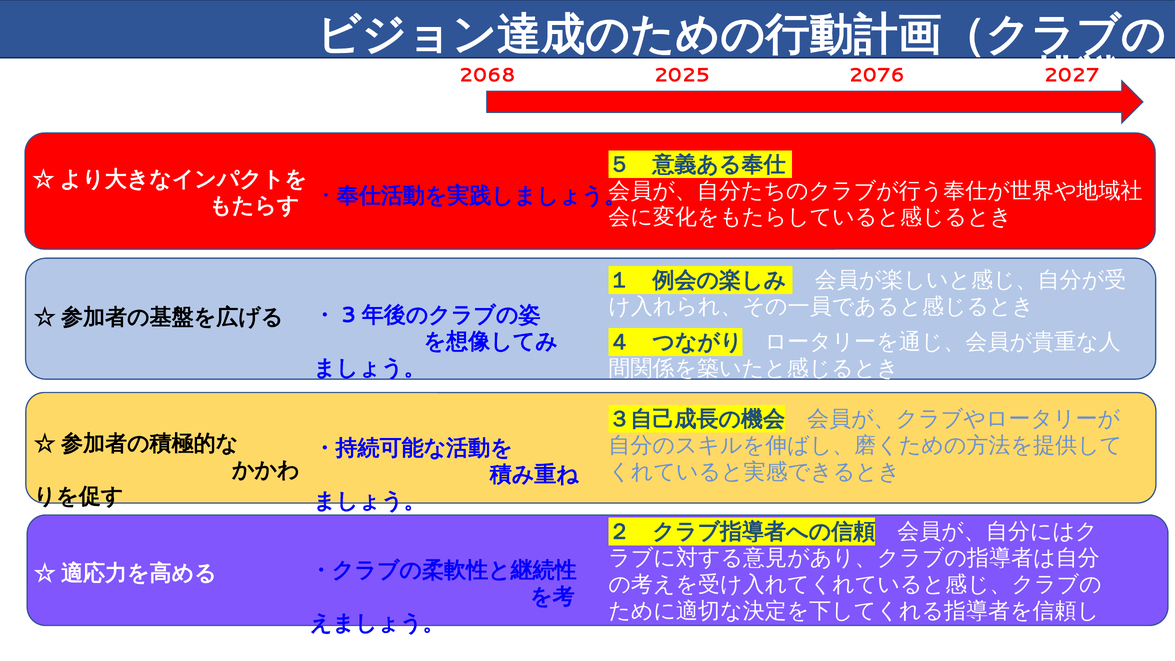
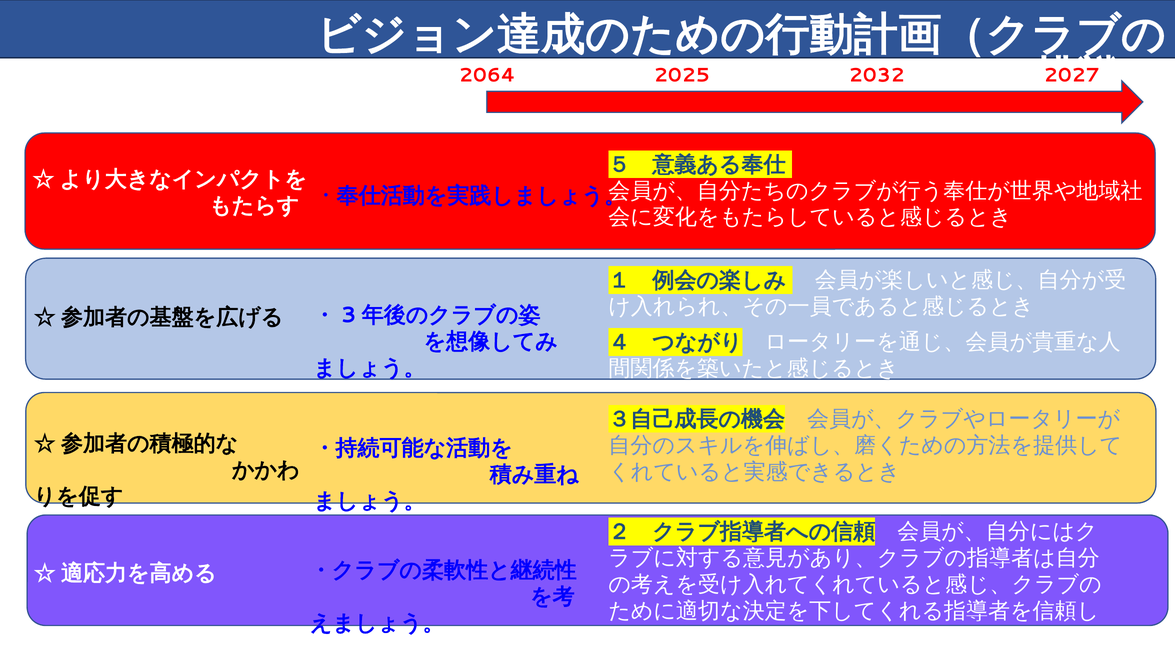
2068: 2068 -> 2064 (487, 75)
2076: 2076 -> 2032 (877, 75)
